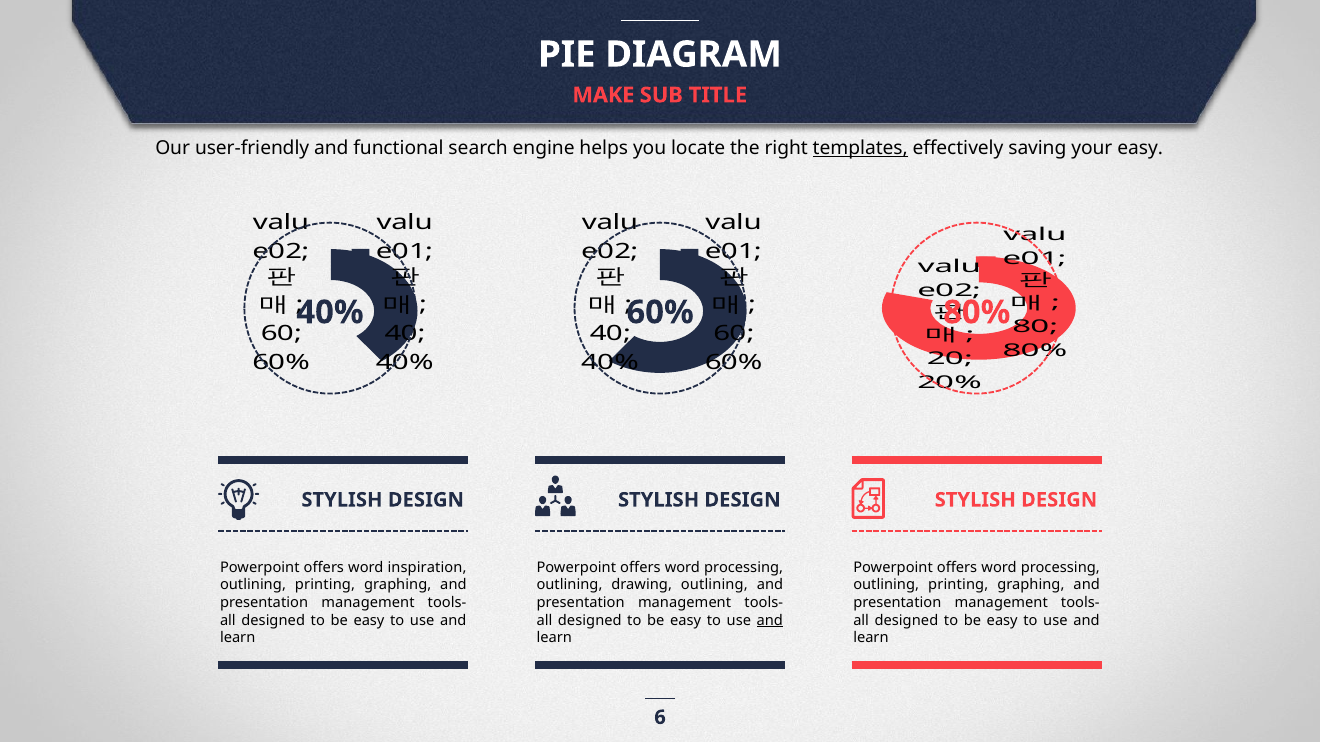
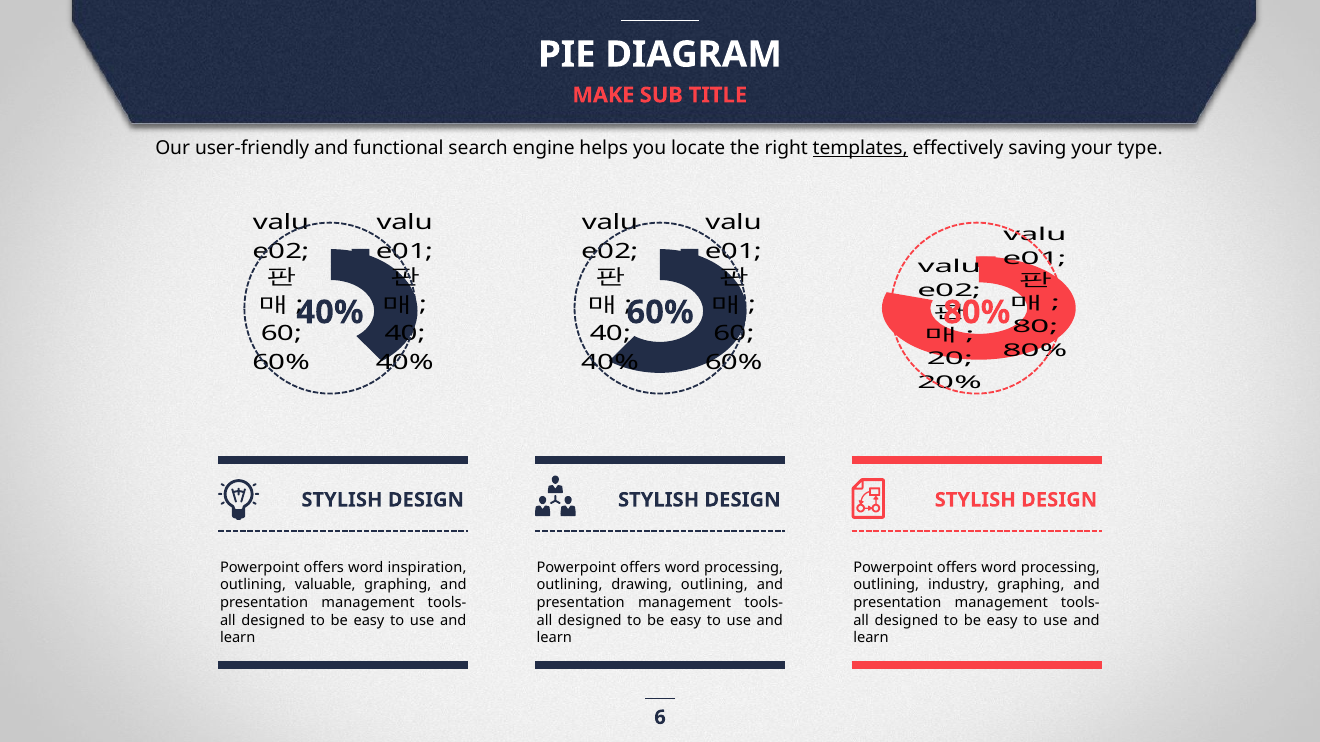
your easy: easy -> type (1140, 149)
printing: printing -> valuable (325, 586)
printing: printing -> industry (958, 586)
and underline: present -> none (770, 621)
